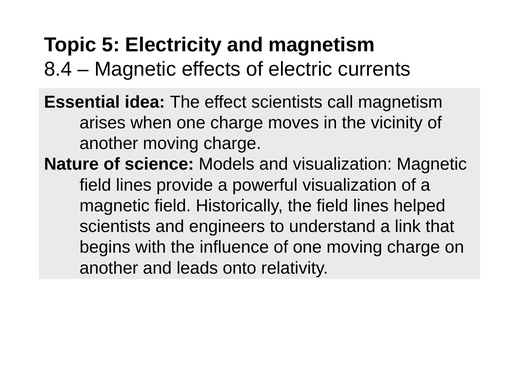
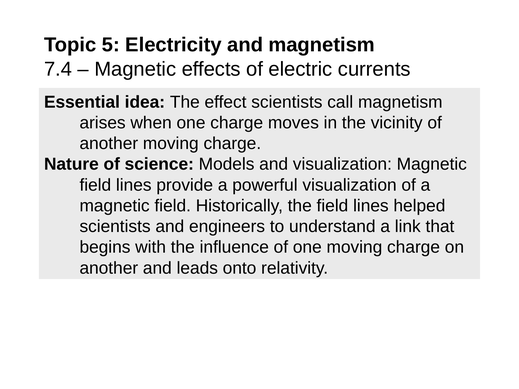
8.4: 8.4 -> 7.4 (58, 69)
